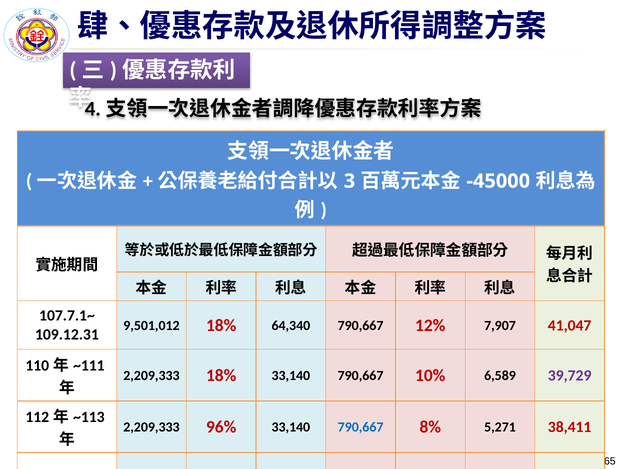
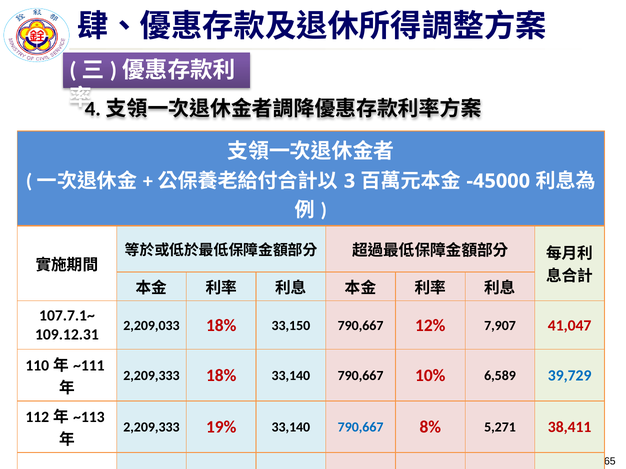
9,501,012: 9,501,012 -> 2,209,033 (151, 326)
64,340: 64,340 -> 33,150 (291, 326)
39,729 colour: purple -> blue (570, 376)
96%: 96% -> 19% (221, 428)
